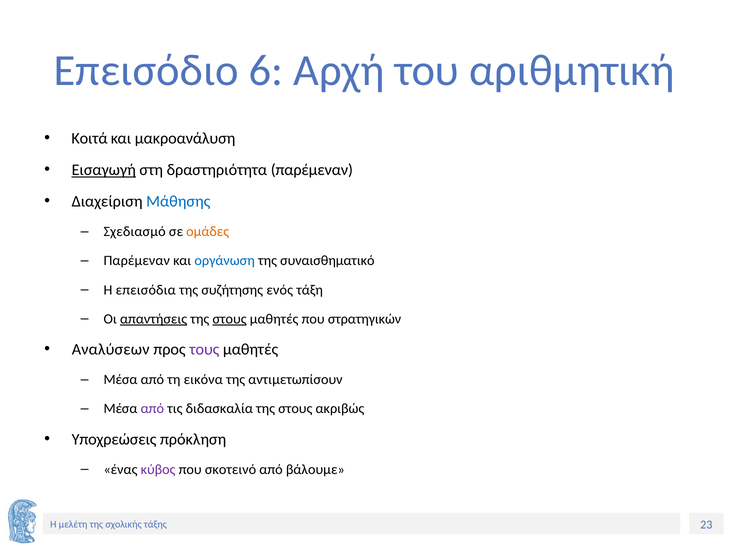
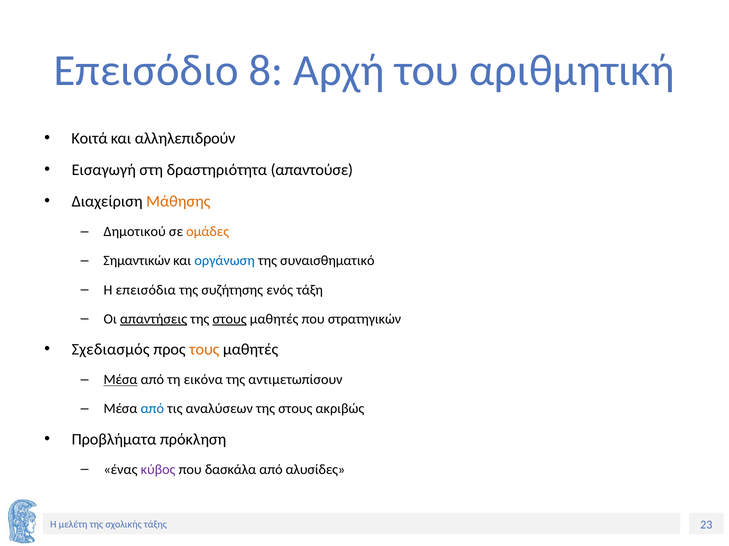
6: 6 -> 8 (266, 71)
μακροανάλυση: μακροανάλυση -> αλληλεπιδρούν (185, 139)
Εισαγωγή underline: present -> none (104, 170)
δραστηριότητα παρέμεναν: παρέμεναν -> απαντούσε (312, 170)
Μάθησης colour: blue -> orange (178, 202)
Σχεδιασμό: Σχεδιασμό -> Δημοτικού (135, 232)
Παρέμεναν: Παρέμεναν -> Σημαντικών (137, 261)
Αναλύσεων: Αναλύσεων -> Σχεδιασμός (111, 350)
τους colour: purple -> orange (204, 350)
Μέσα underline: none -> present (121, 380)
από colour: purple -> blue (152, 409)
διδασκαλία: διδασκαλία -> αναλύσεων (219, 409)
Υποχρεώσεις: Υποχρεώσεις -> Προβλήματα (114, 440)
σκοτεινό: σκοτεινό -> δασκάλα (231, 470)
βάλουμε: βάλουμε -> αλυσίδες (315, 470)
